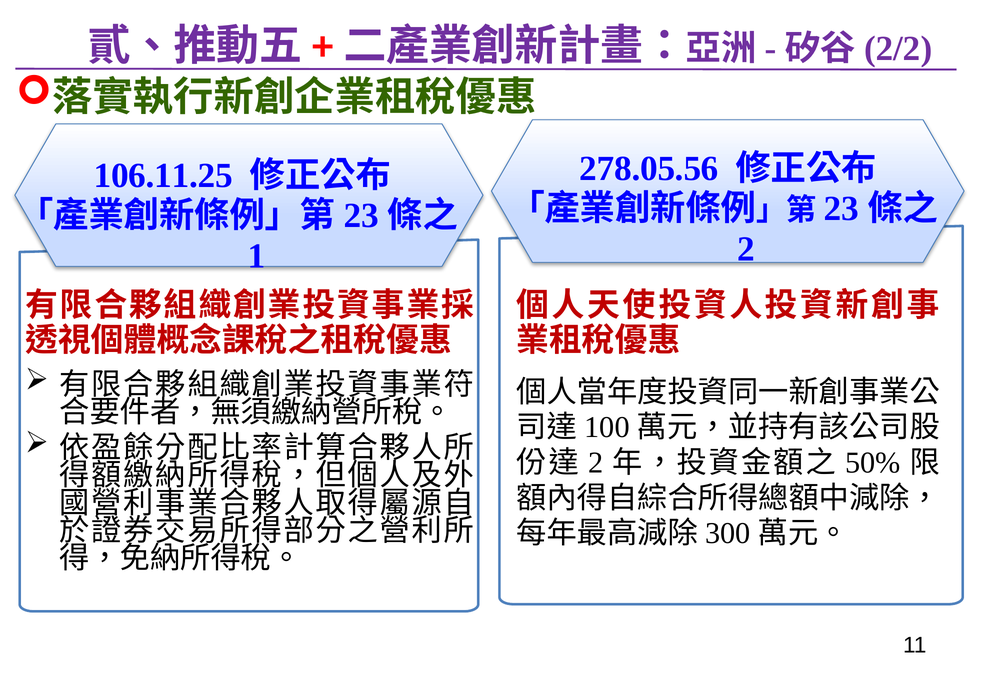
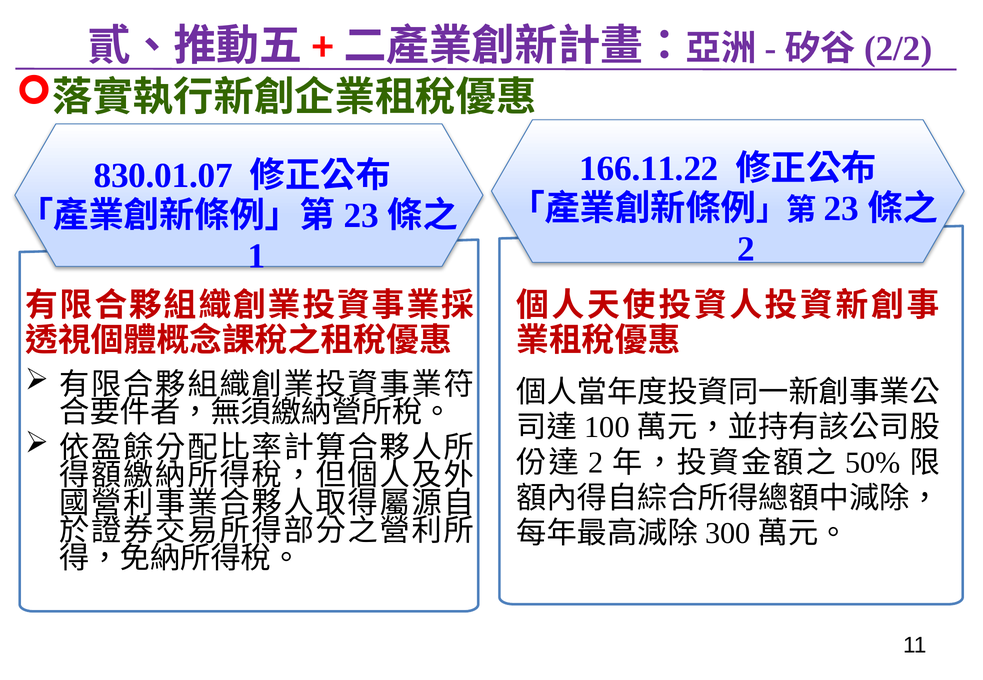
278.05.56: 278.05.56 -> 166.11.22 (649, 169)
106.11.25: 106.11.25 -> 830.01.07 (163, 176)
